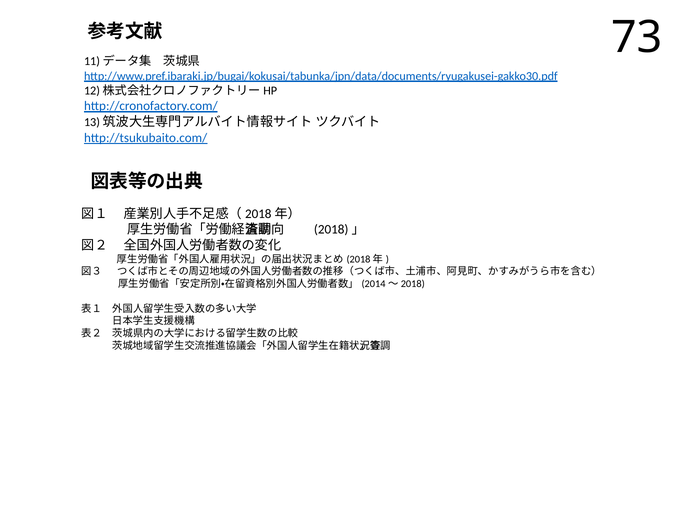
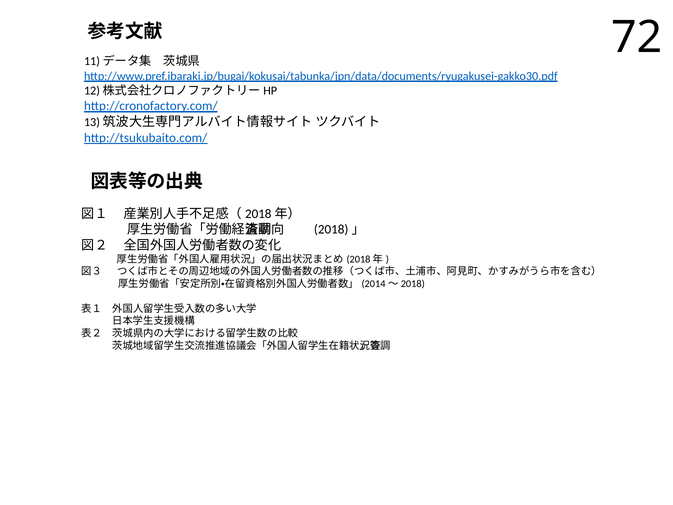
73: 73 -> 72 (637, 37)
